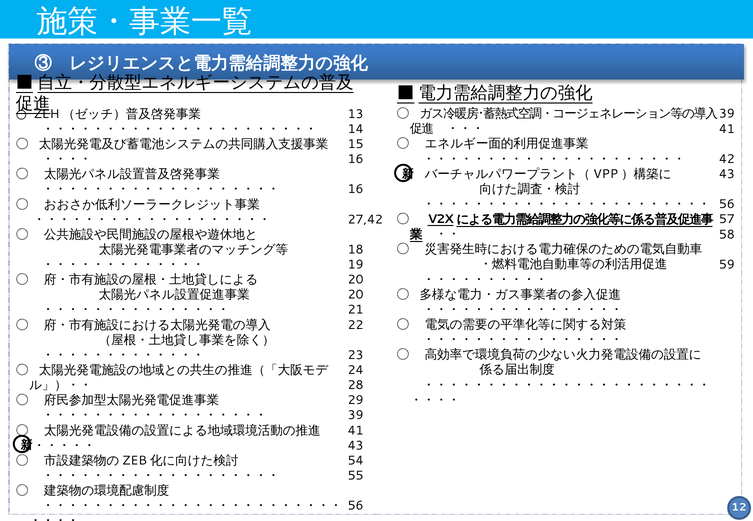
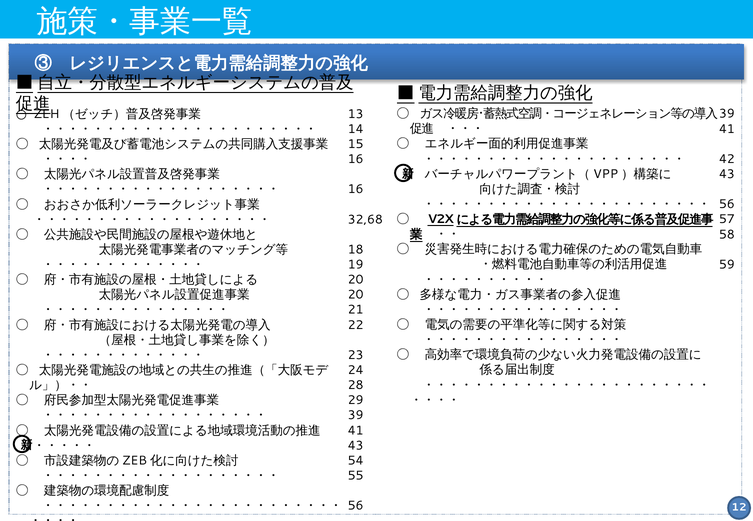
27,42: 27,42 -> 32,68 (365, 220)
